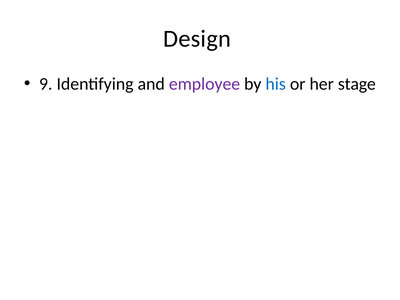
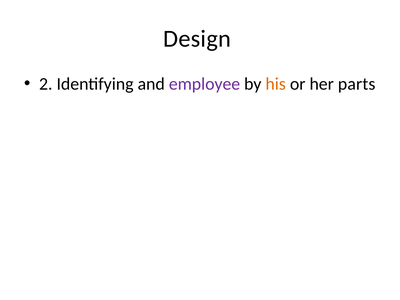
9: 9 -> 2 (46, 84)
his colour: blue -> orange (276, 84)
stage: stage -> parts (357, 84)
